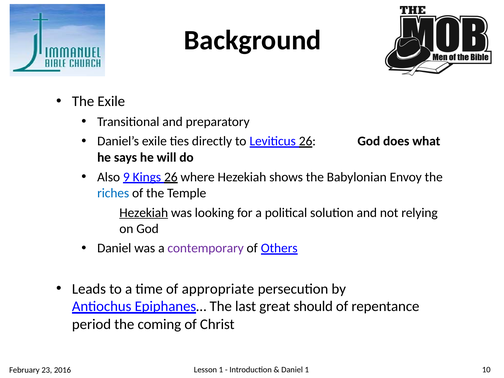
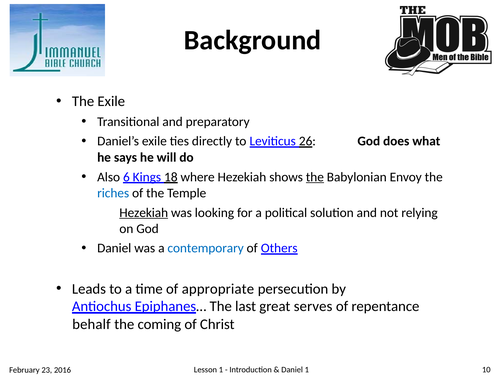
9: 9 -> 6 (126, 177)
Kings 26: 26 -> 18 (171, 177)
the underline: none -> present (315, 177)
contemporary colour: purple -> blue (206, 248)
should: should -> serves (313, 306)
period: period -> behalf (91, 324)
